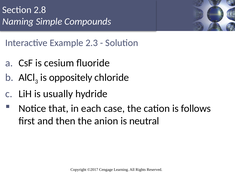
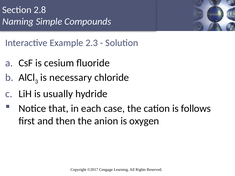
oppositely: oppositely -> necessary (71, 78)
neutral: neutral -> oxygen (144, 121)
